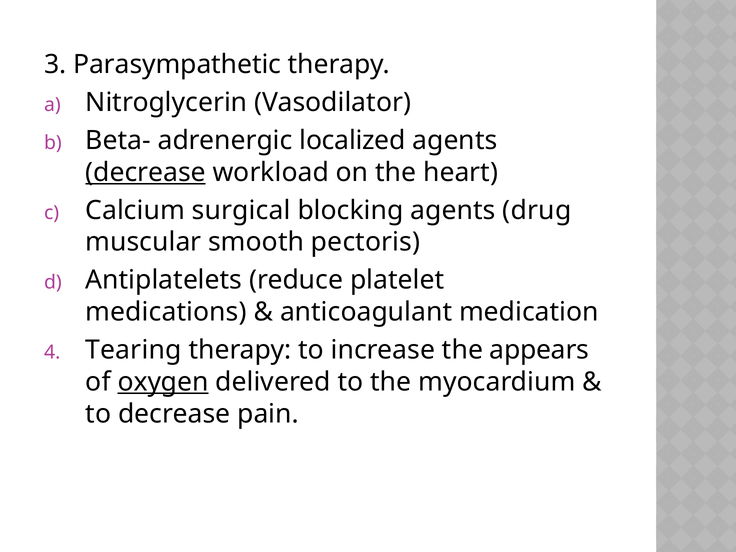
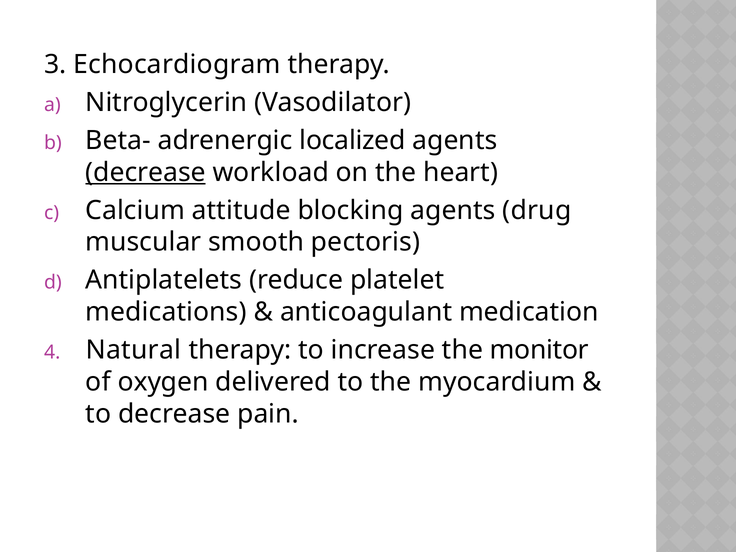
Parasympathetic: Parasympathetic -> Echocardiogram (177, 64)
surgical: surgical -> attitude (241, 210)
Tearing: Tearing -> Natural (133, 350)
appears: appears -> monitor (539, 350)
oxygen underline: present -> none (163, 382)
